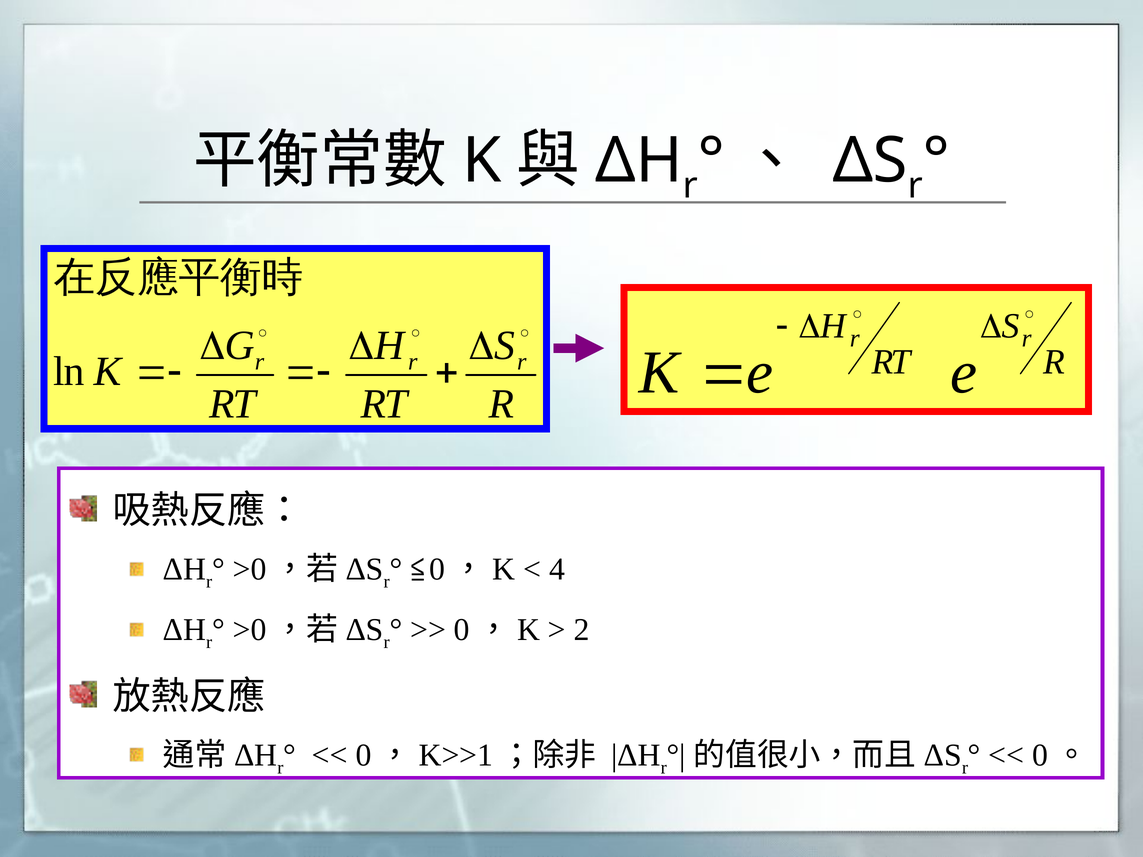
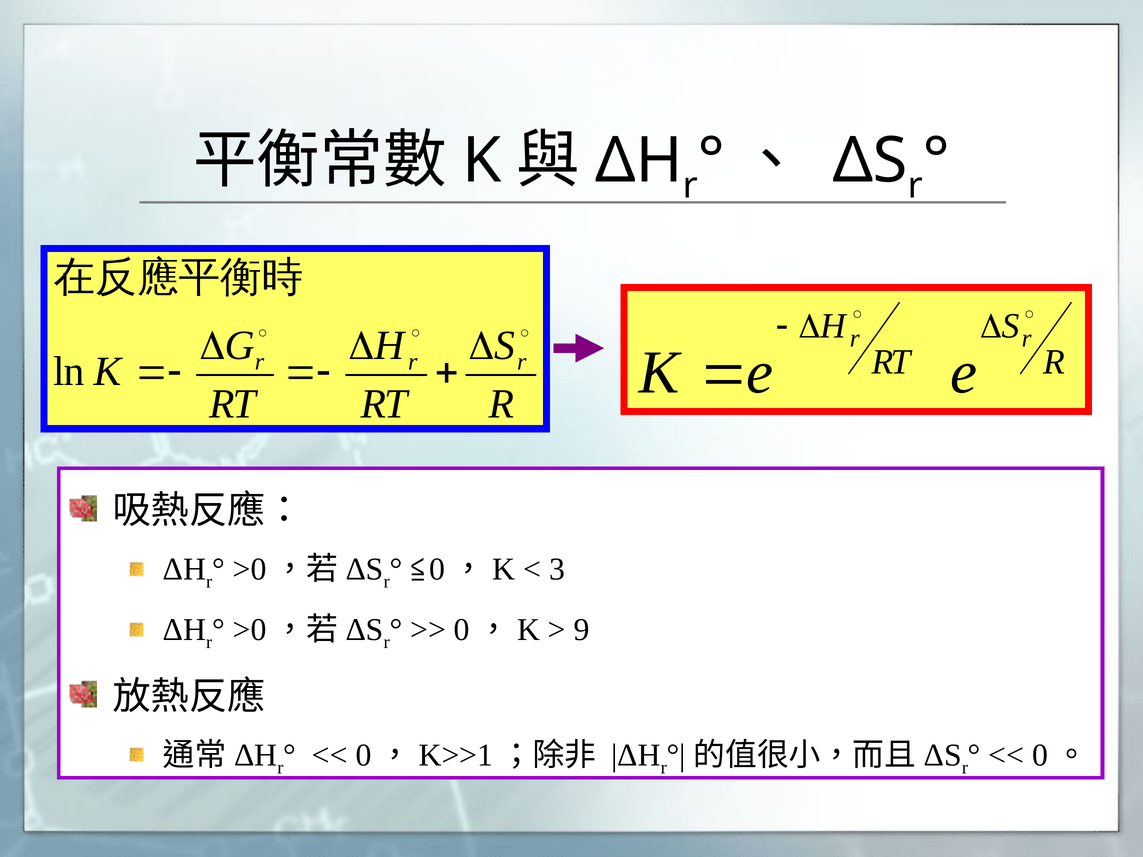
4: 4 -> 3 (557, 570)
2: 2 -> 9 (582, 630)
